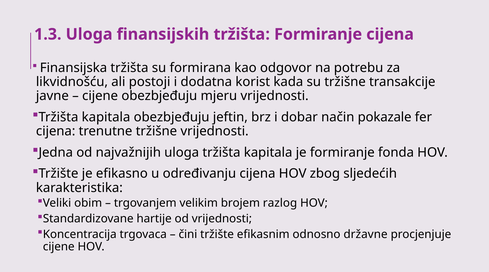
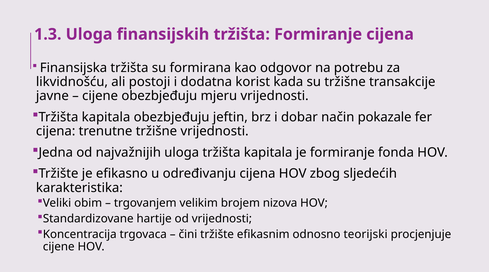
razlog: razlog -> nizova (280, 203)
državne: državne -> teorijski (366, 234)
